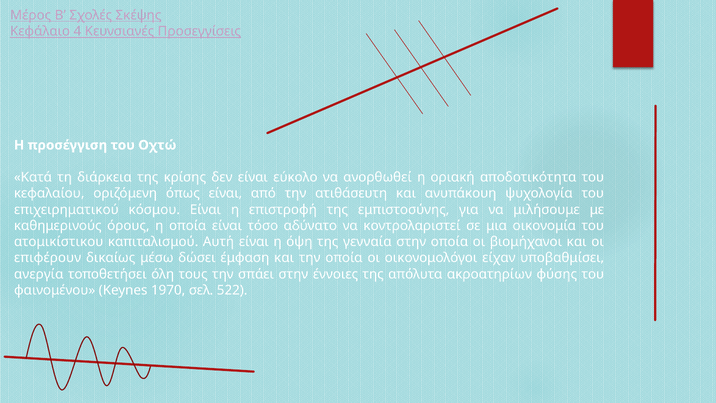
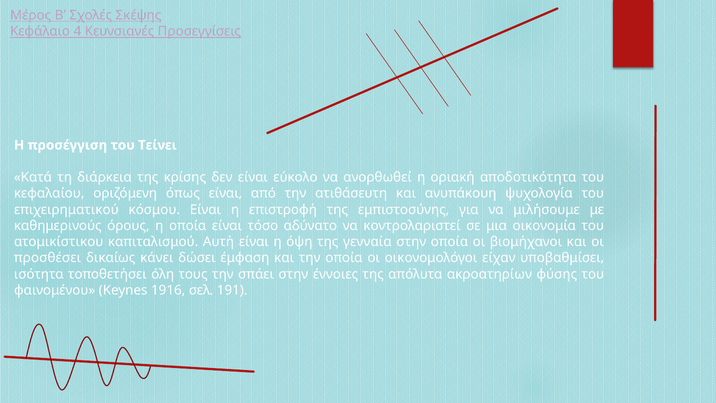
Οχτώ: Οχτώ -> Τείνει (157, 145)
επιφέρουν: επιφέρουν -> προσθέσει (48, 258)
μέσω: μέσω -> κάνει (157, 258)
ανεργία: ανεργία -> ισότητα (39, 274)
1970: 1970 -> 1916 (168, 290)
522: 522 -> 191 (232, 290)
